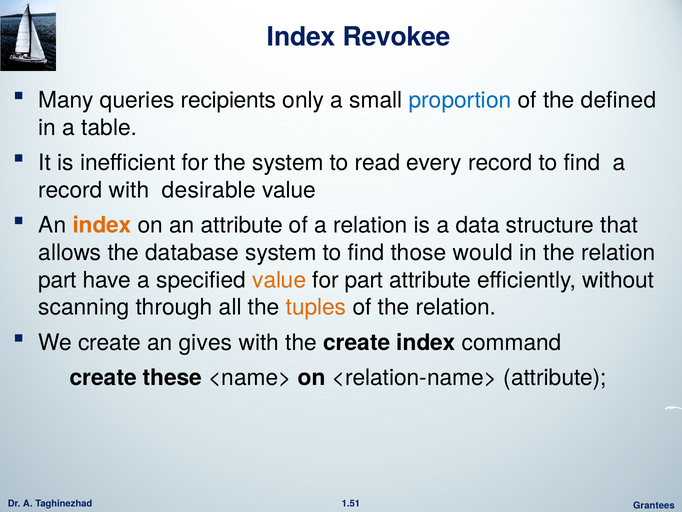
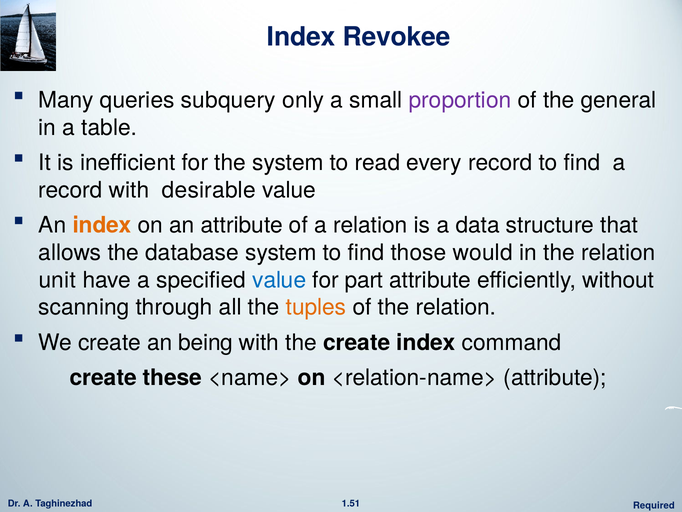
recipients: recipients -> subquery (228, 100)
proportion colour: blue -> purple (460, 100)
defined: defined -> general (619, 100)
part: part -> unit (57, 280)
value colour: orange -> blue (279, 280)
gives: gives -> being (206, 342)
Grantees: Grantees -> Required (654, 505)
